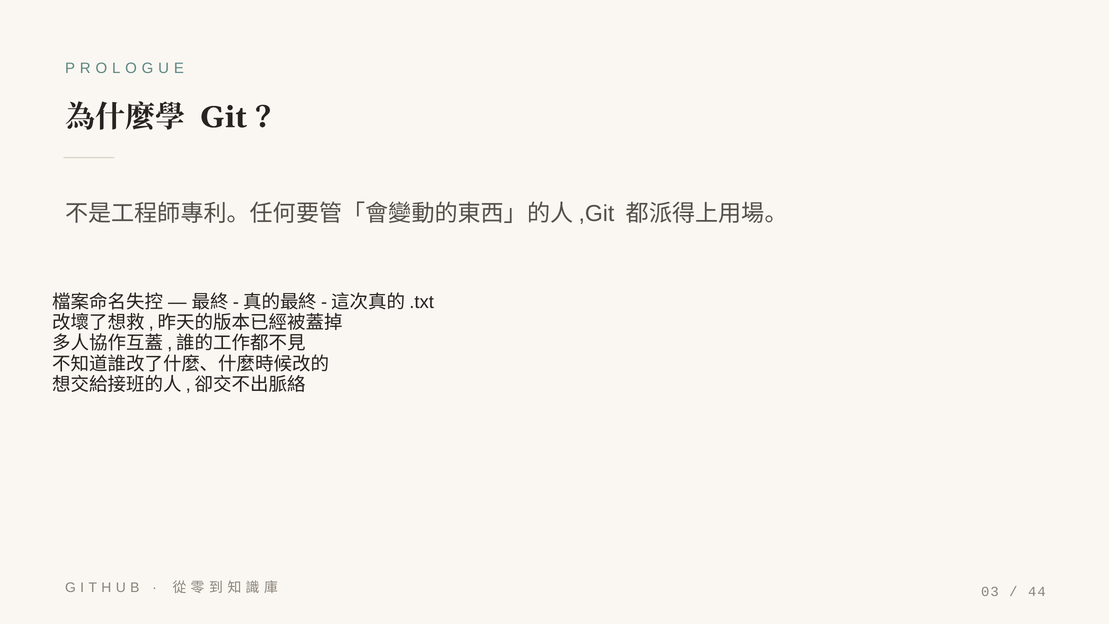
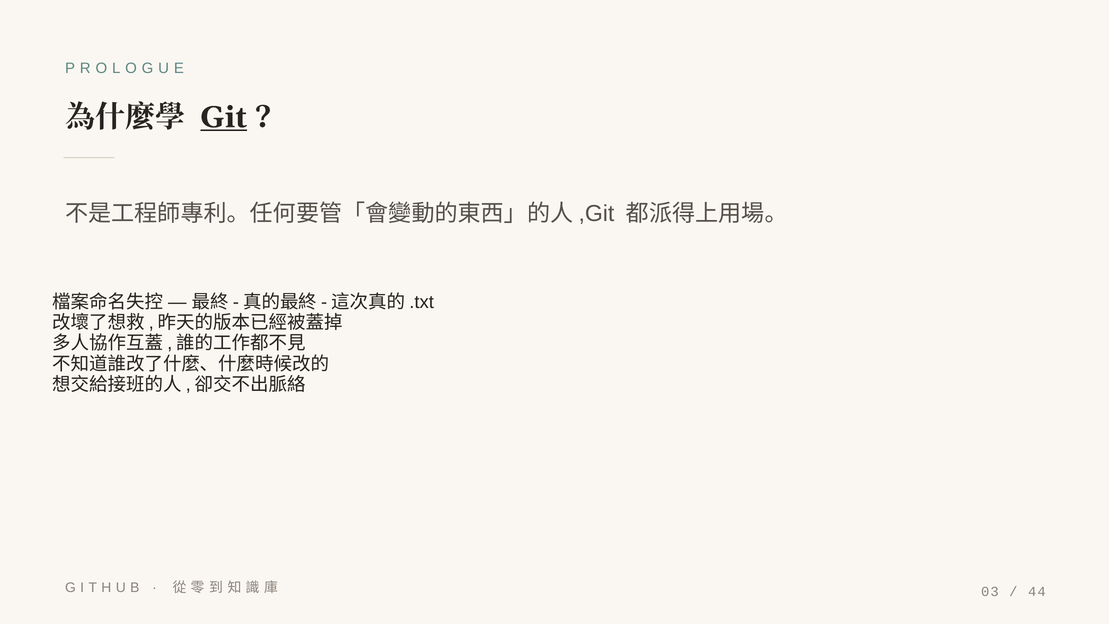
Git underline: none -> present (224, 117)
